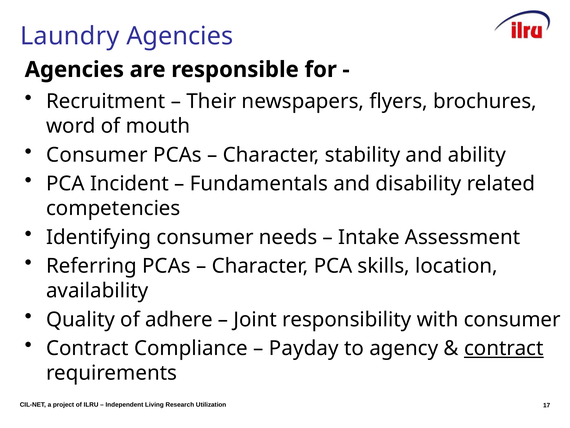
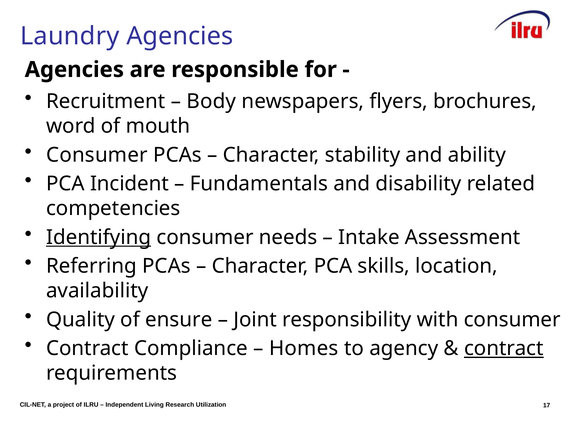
Their: Their -> Body (211, 101)
Identifying underline: none -> present (99, 237)
adhere: adhere -> ensure (179, 319)
Payday: Payday -> Homes (304, 348)
